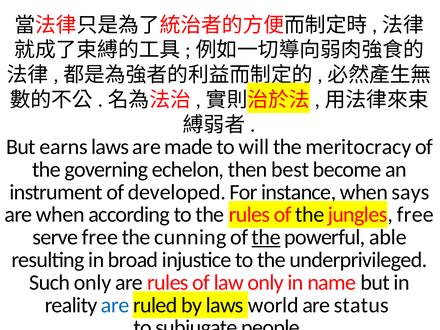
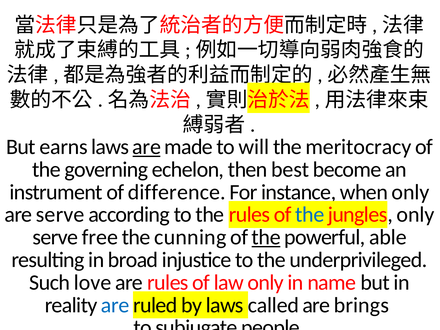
are underline: none -> present (147, 147)
developed: developed -> difference (177, 192)
says: says -> only (411, 192)
are when: when -> serve (60, 215)
the colour: black -> blue (310, 215)
jungles free: free -> only (416, 215)
Such only: only -> love (93, 282)
world: world -> called (273, 305)
status: status -> brings (361, 305)
